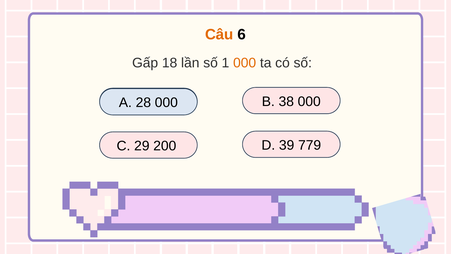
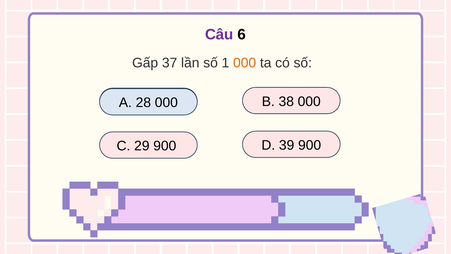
Câu colour: orange -> purple (219, 35)
18: 18 -> 37 (170, 63)
29 200: 200 -> 900 (165, 146)
39 779: 779 -> 900 (310, 145)
